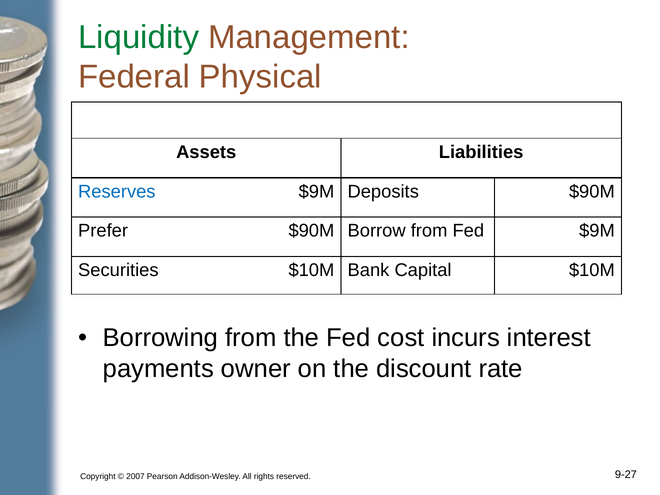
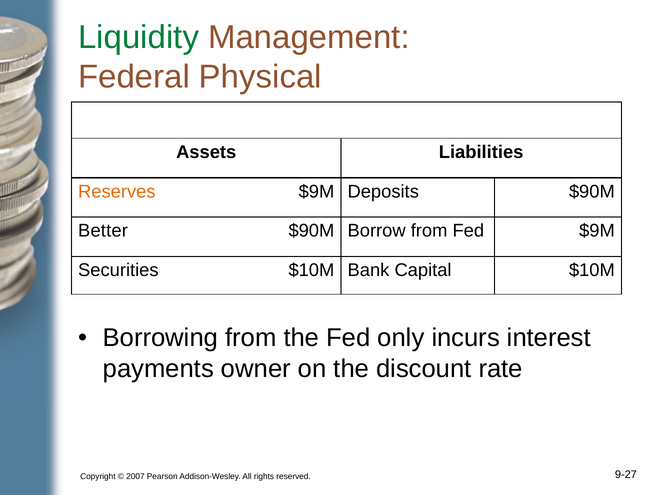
Reserves colour: blue -> orange (117, 192)
Prefer: Prefer -> Better (103, 231)
cost: cost -> only (401, 338)
